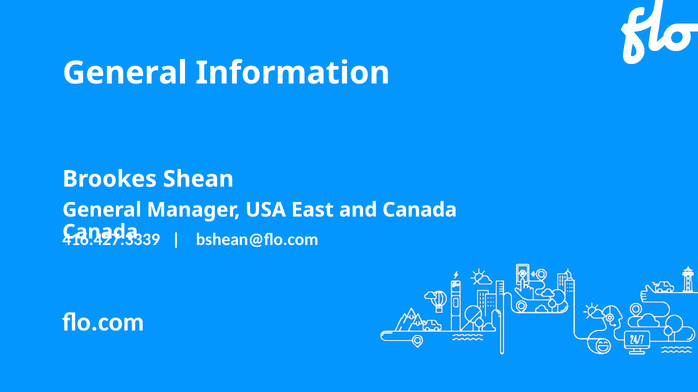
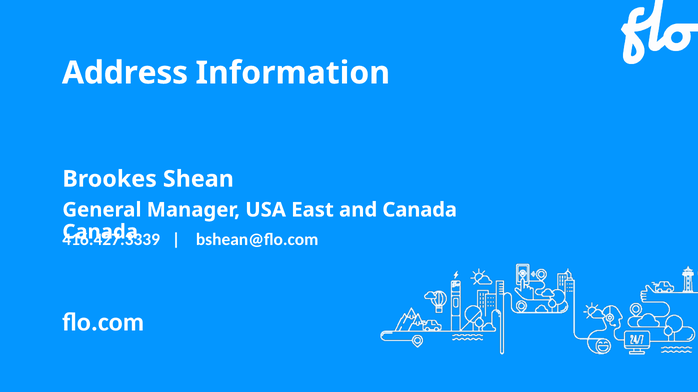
General: General -> Address (125, 73)
